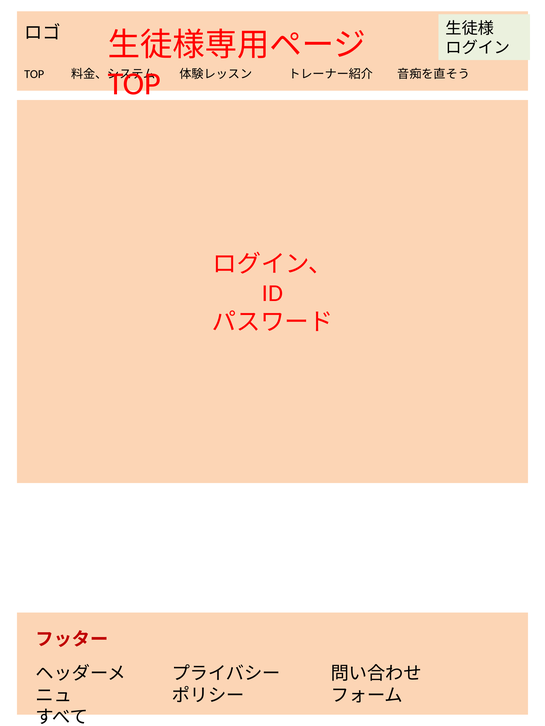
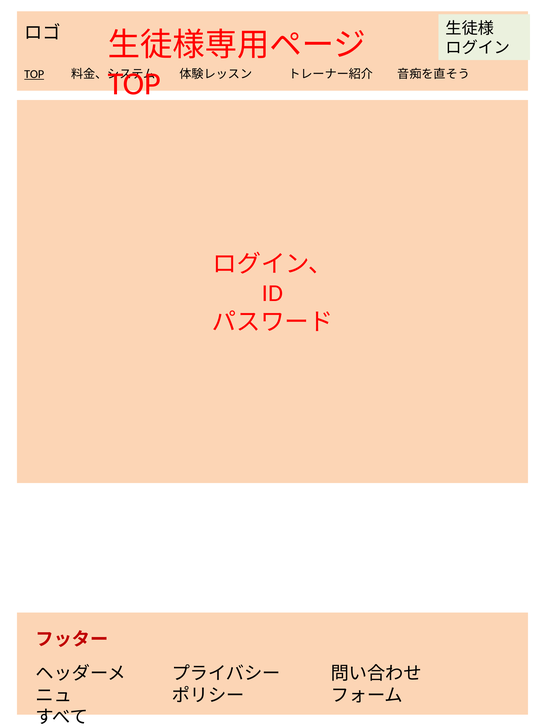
TOP underline: none -> present (34, 74)
